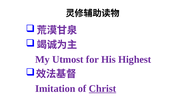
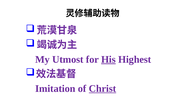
His underline: none -> present (108, 59)
